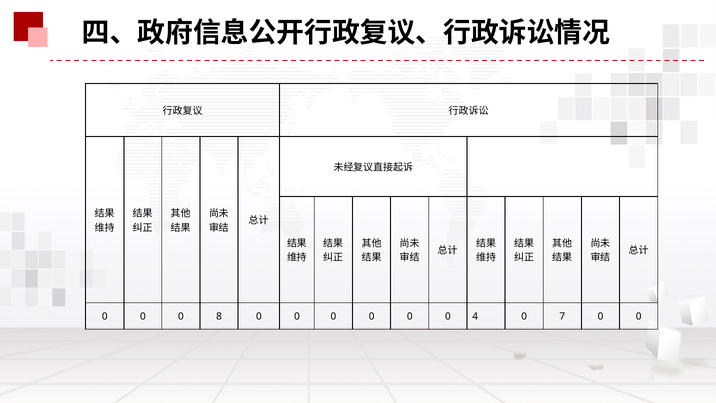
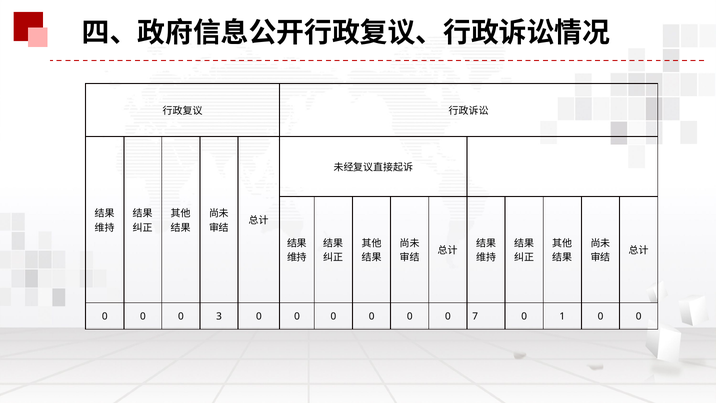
8: 8 -> 3 (219, 316)
4: 4 -> 7 (475, 316)
7: 7 -> 1 (562, 316)
